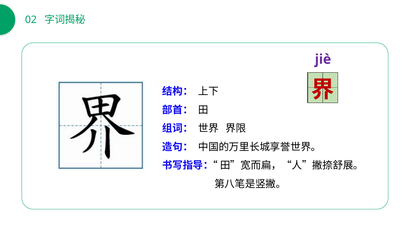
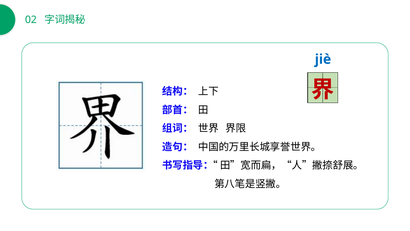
jiè colour: purple -> blue (323, 59)
